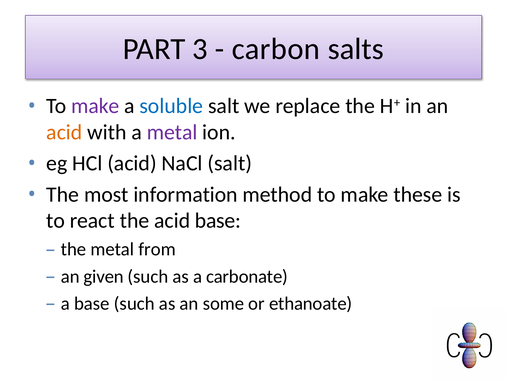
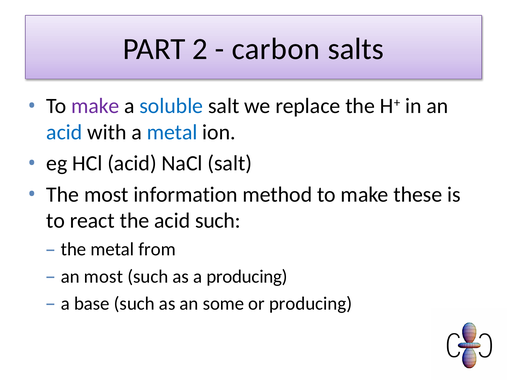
3: 3 -> 2 (200, 49)
acid colour: orange -> blue (64, 132)
metal colour: purple -> blue (172, 132)
acid base: base -> such (218, 220)
an given: given -> most (103, 276)
a carbonate: carbonate -> producing (247, 276)
or ethanoate: ethanoate -> producing (311, 303)
